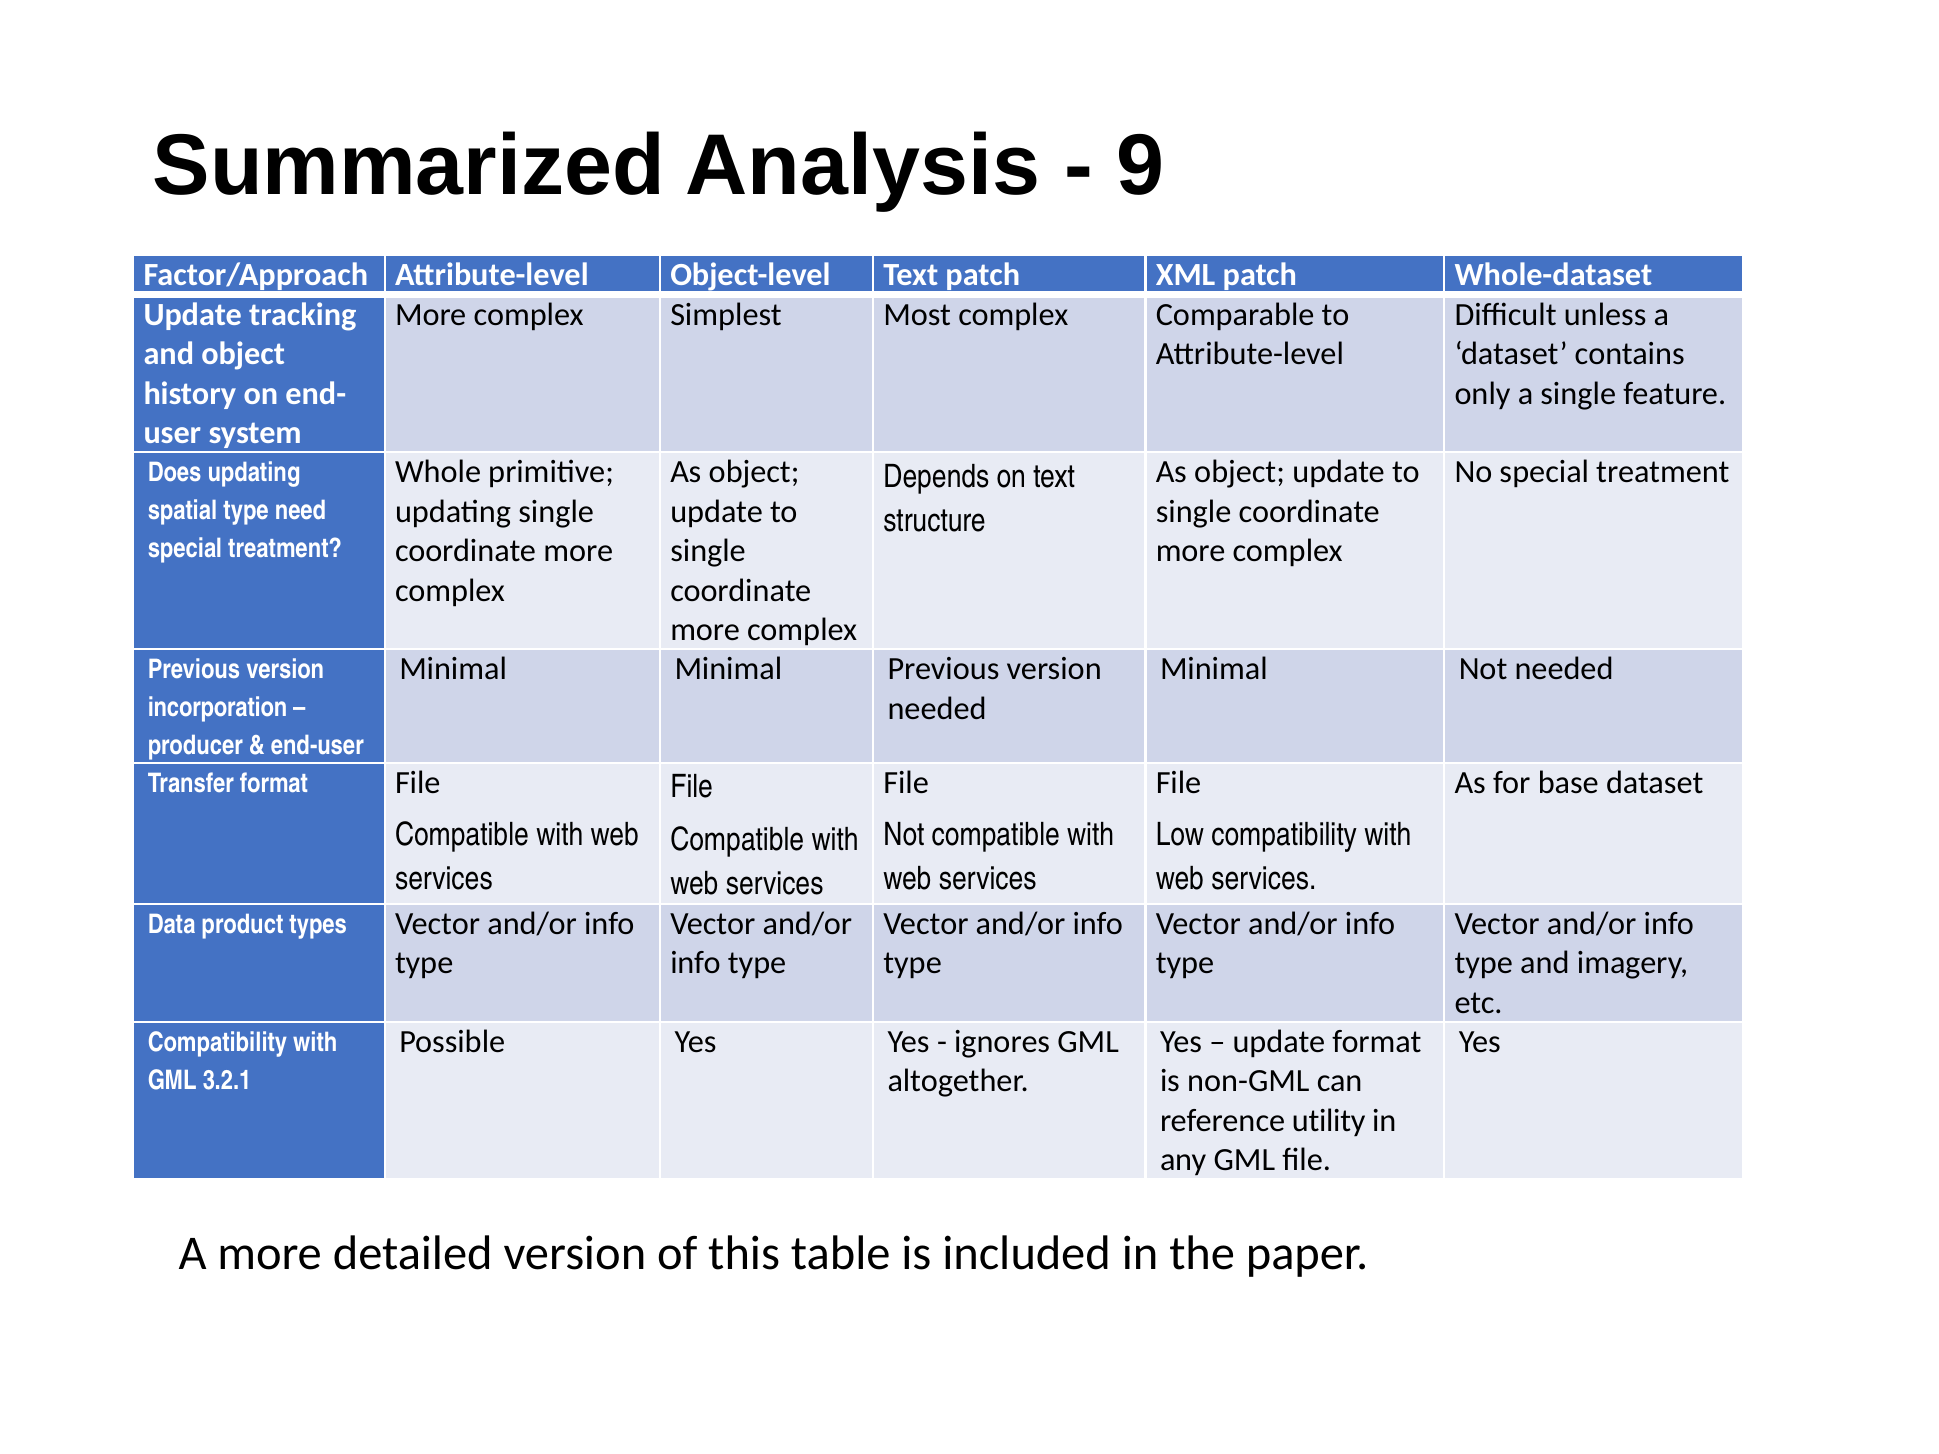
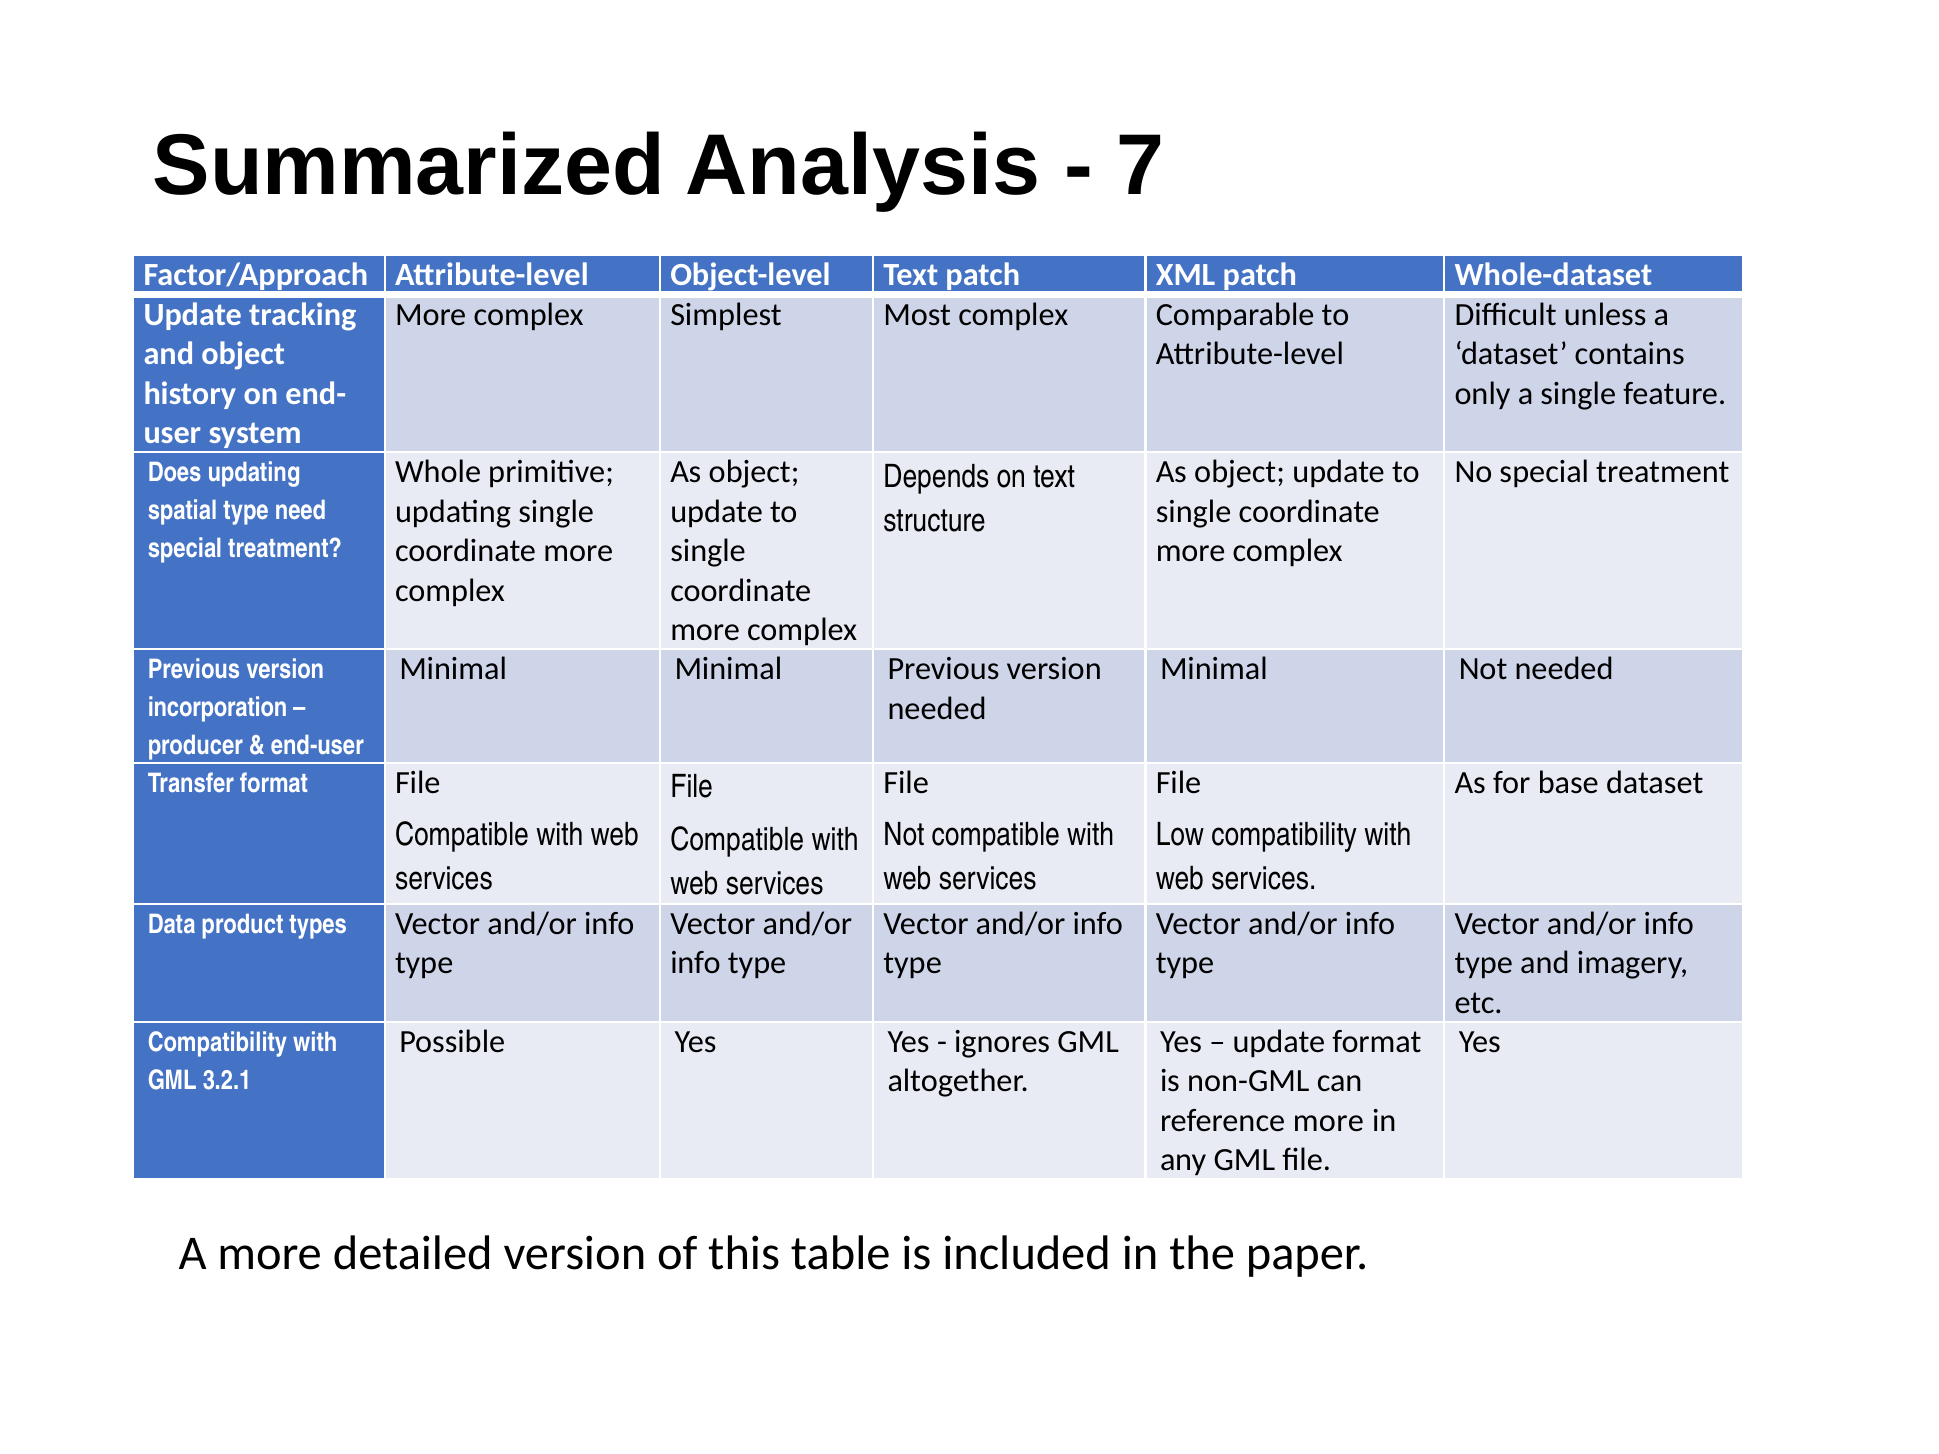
9: 9 -> 7 (1141, 166)
reference utility: utility -> more (1328, 1121)
